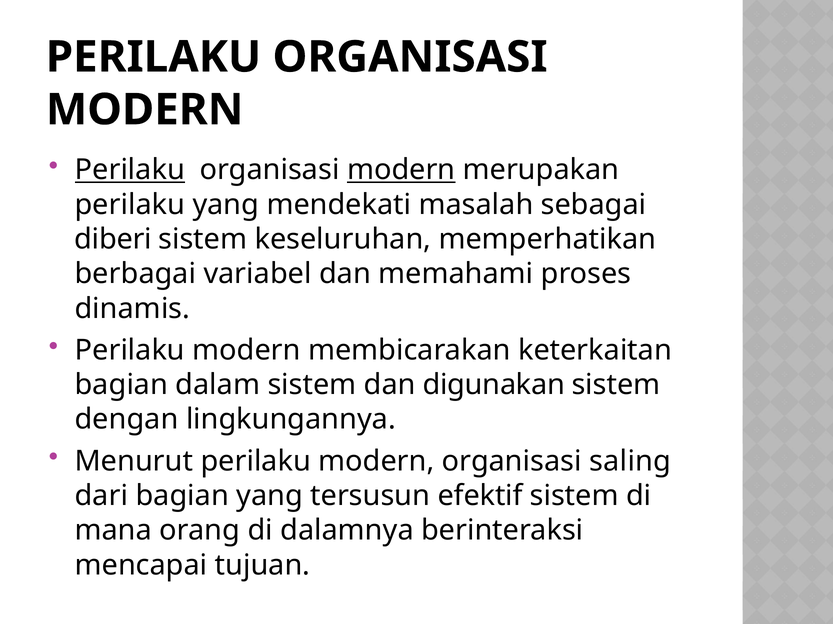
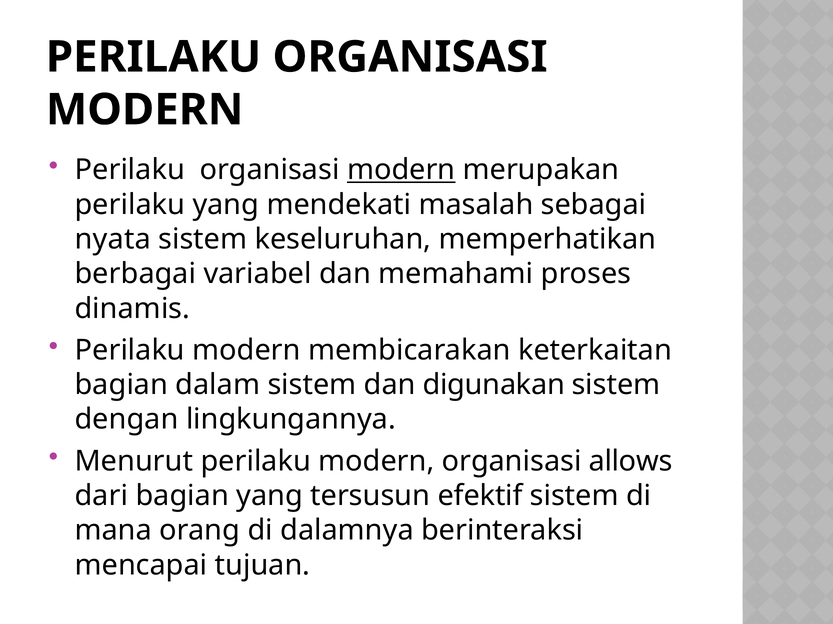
Perilaku underline: present -> none (130, 170)
diberi: diberi -> nyata (113, 240)
saling: saling -> allows (631, 462)
